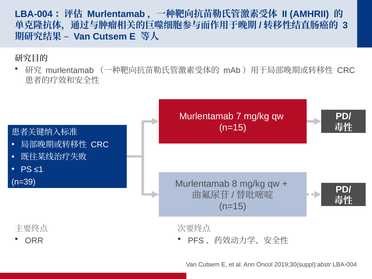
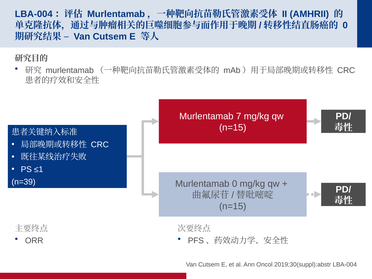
3: 3 -> 0 (345, 25)
Murlentamab 8: 8 -> 0 (235, 184)
